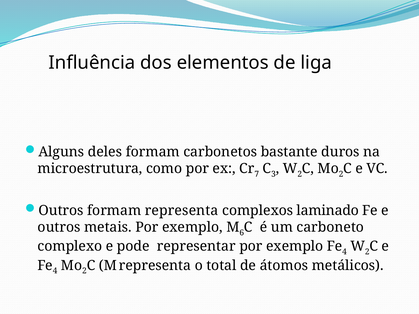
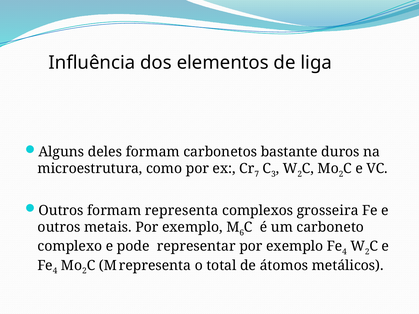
laminado: laminado -> grosseira (328, 211)
